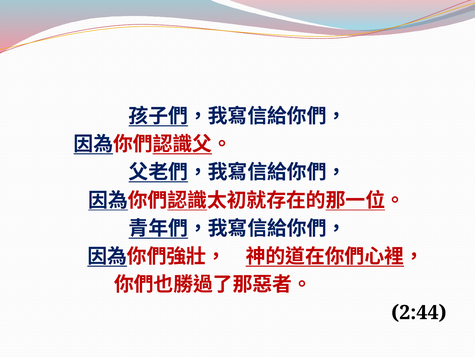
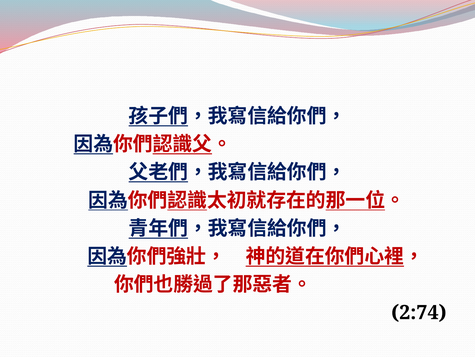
2:44: 2:44 -> 2:74 (419, 312)
